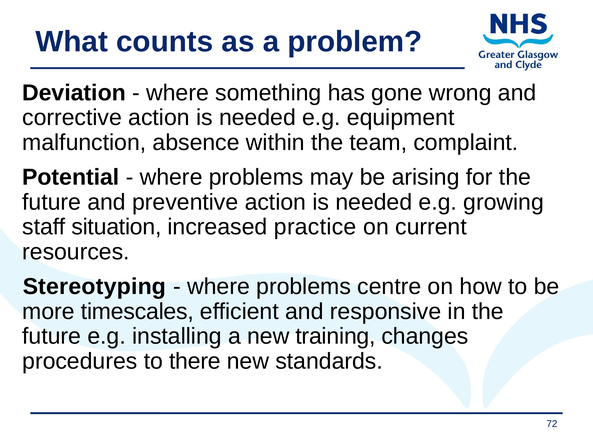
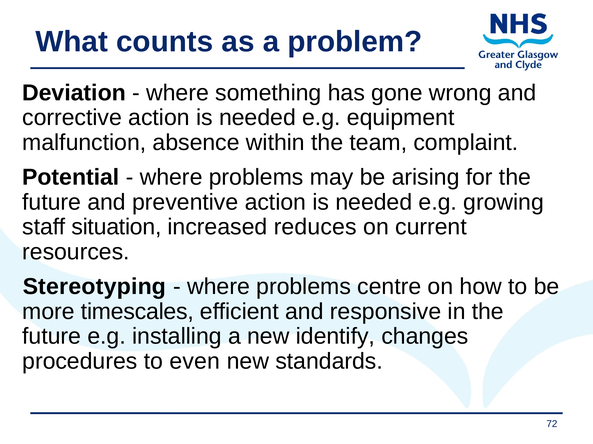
practice: practice -> reduces (315, 227)
training: training -> identify (335, 337)
there: there -> even (195, 362)
